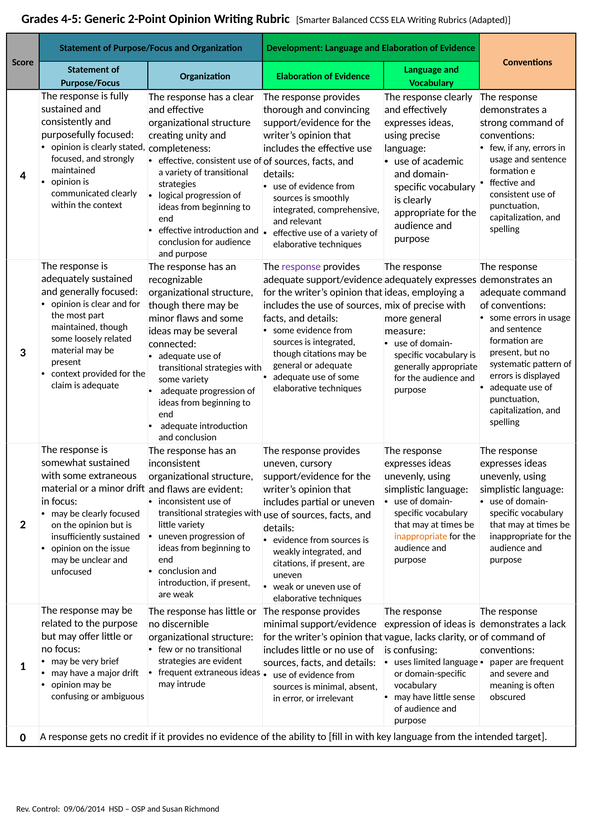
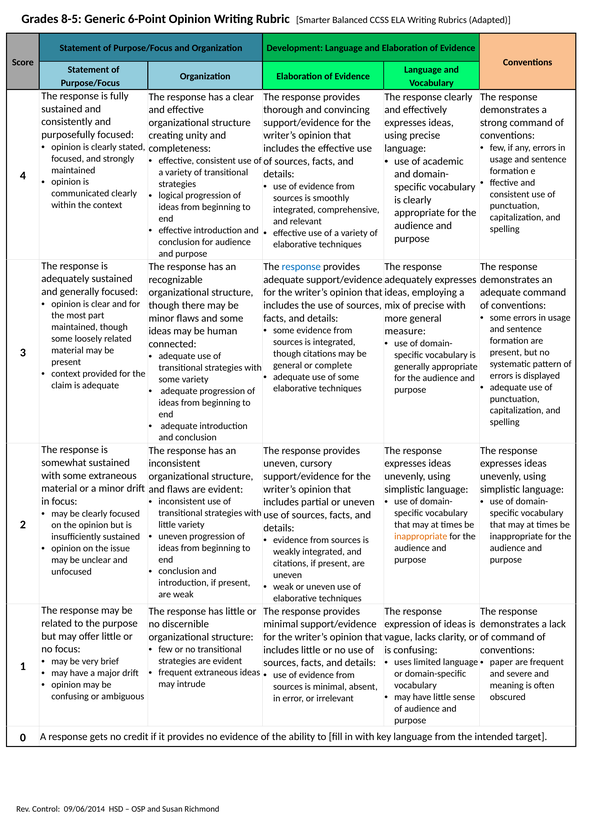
4-5: 4-5 -> 8-5 (71, 19)
2-Point: 2-Point -> 6-Point (147, 19)
response colour: purple -> blue (301, 267)
several: several -> human (222, 331)
or adequate: adequate -> complete (334, 365)
